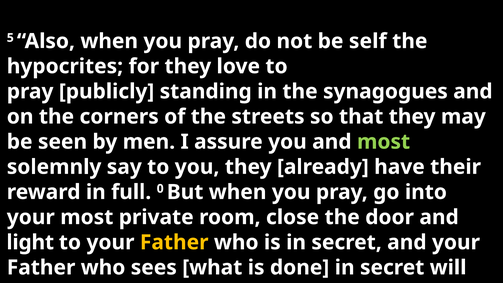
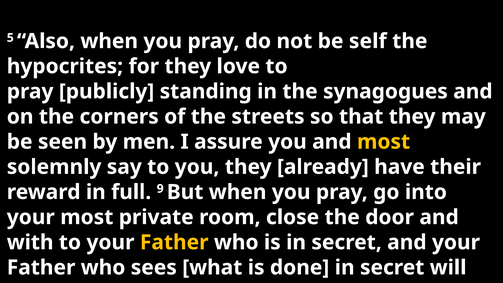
most colour: light green -> yellow (384, 142)
0: 0 -> 9 (160, 189)
light: light -> with (30, 242)
